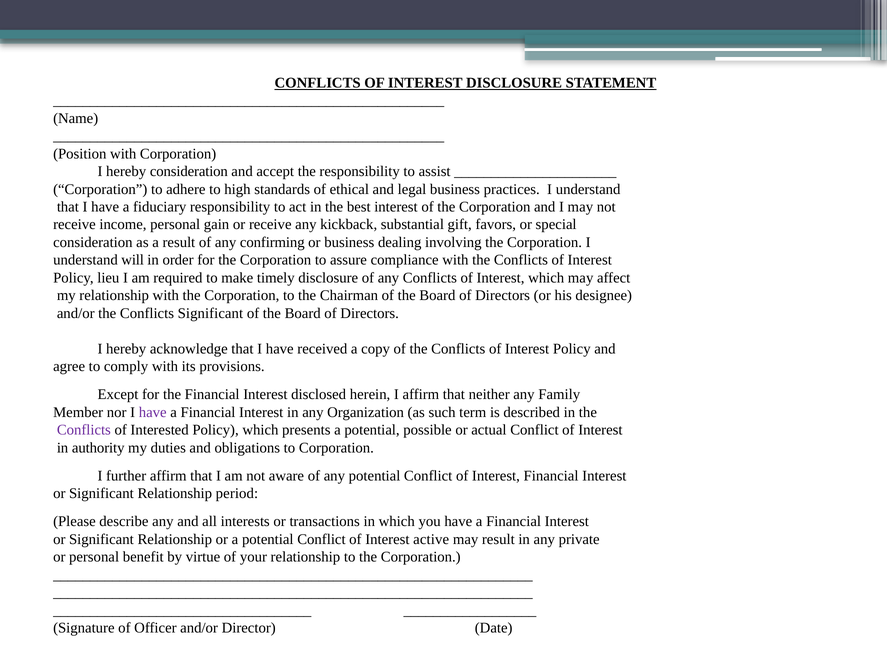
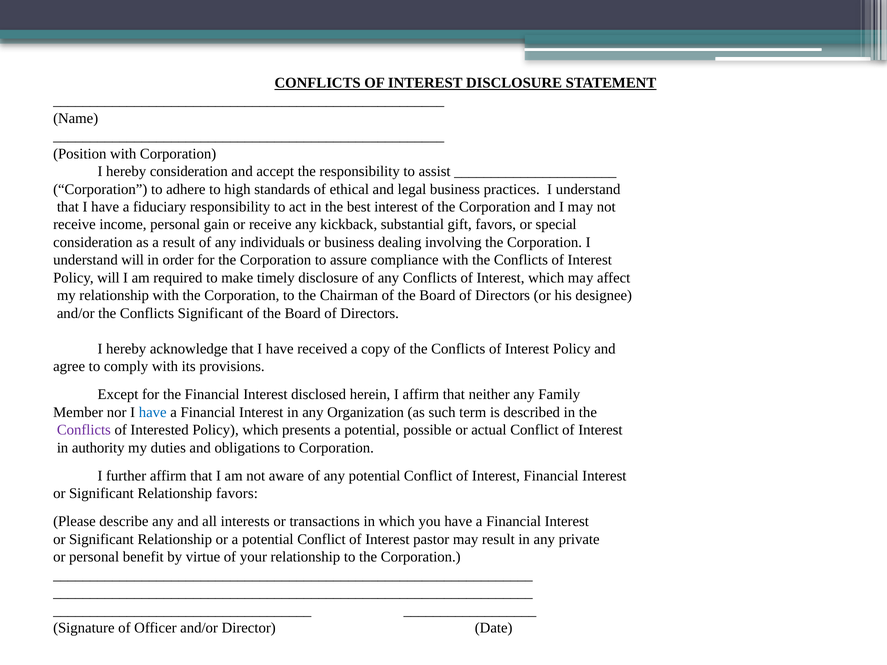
confirming: confirming -> individuals (272, 242)
Policy lieu: lieu -> will (108, 278)
have colour: purple -> blue (153, 412)
Relationship period: period -> favors (237, 494)
active: active -> pastor (431, 540)
